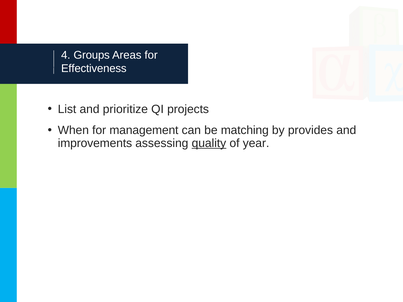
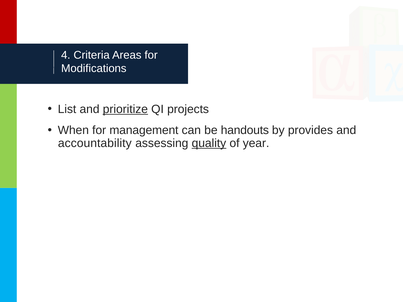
Groups: Groups -> Criteria (92, 55)
Effectiveness: Effectiveness -> Modifications (94, 69)
prioritize underline: none -> present (125, 109)
matching: matching -> handouts (245, 130)
improvements: improvements -> accountability (95, 143)
